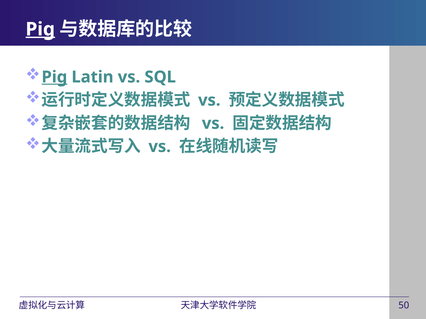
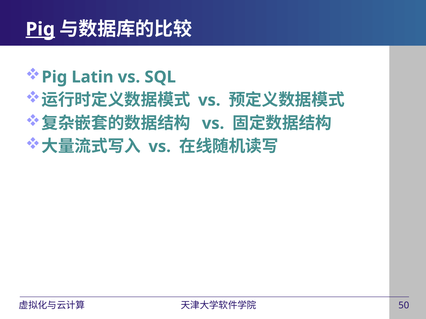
Pig underline: present -> none (54, 77)
